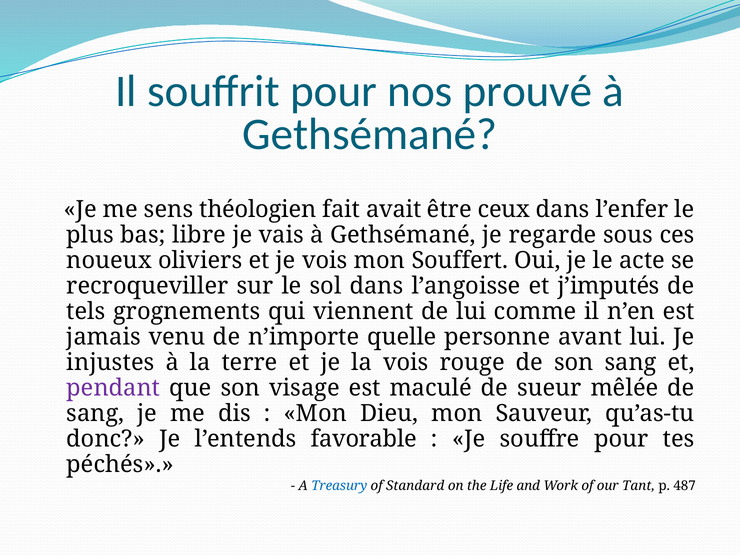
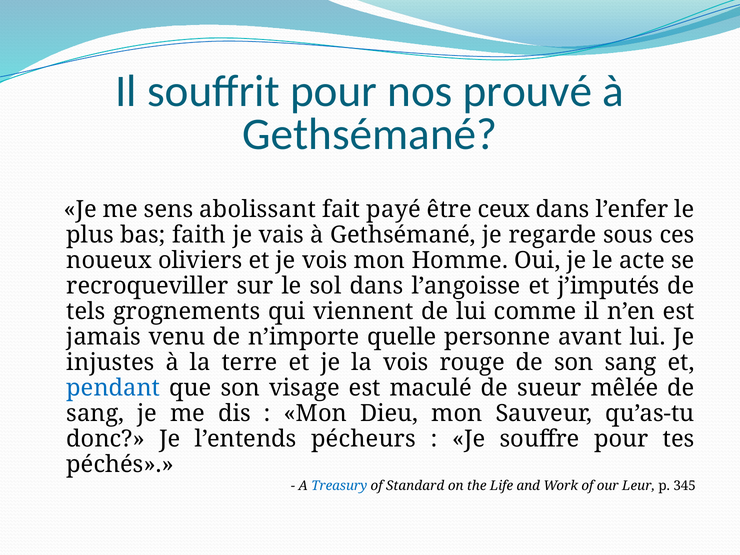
théologien: théologien -> abolissant (258, 209)
avait: avait -> payé (394, 209)
libre: libre -> faith (199, 235)
Souffert: Souffert -> Homme (460, 260)
pendant colour: purple -> blue (113, 388)
favorable: favorable -> pécheurs (364, 439)
Tant: Tant -> Leur (639, 486)
487: 487 -> 345 (685, 486)
